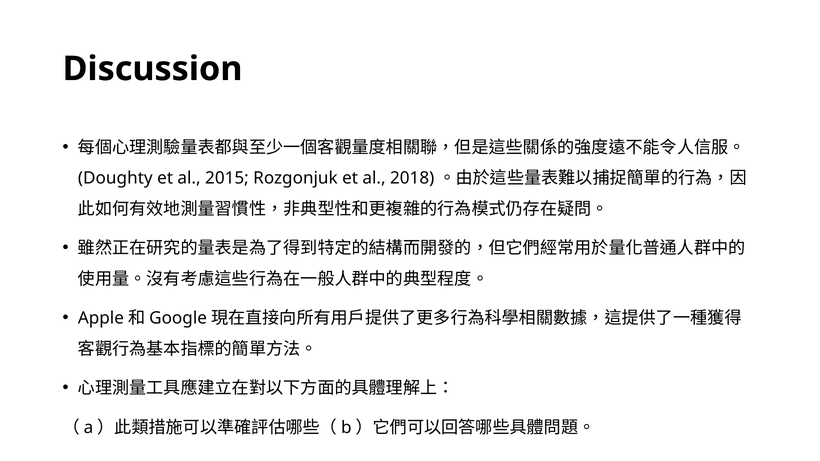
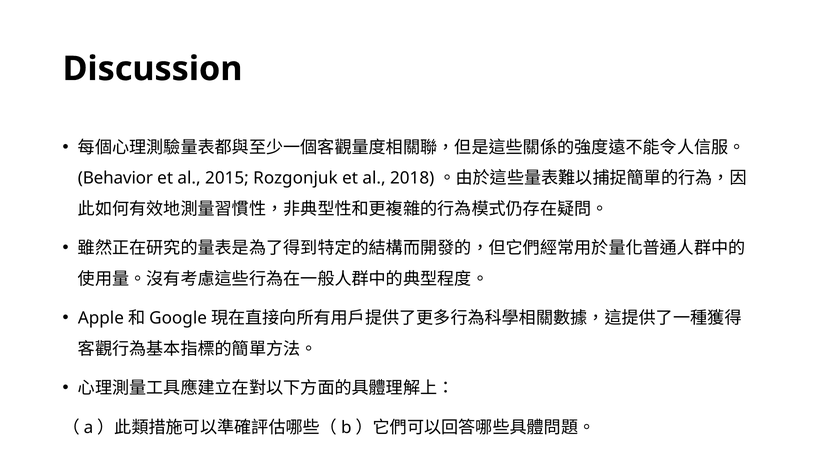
Doughty: Doughty -> Behavior (115, 178)
